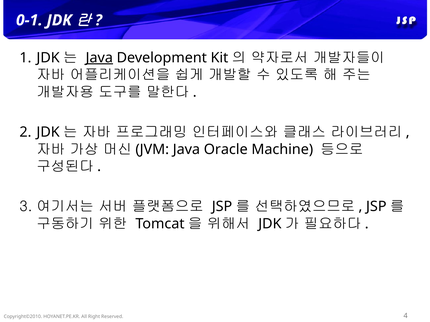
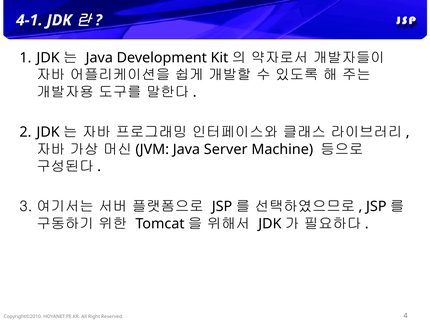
0-1: 0-1 -> 4-1 (29, 20)
Java underline: present -> none (99, 58)
Oracle: Oracle -> Server (226, 150)
